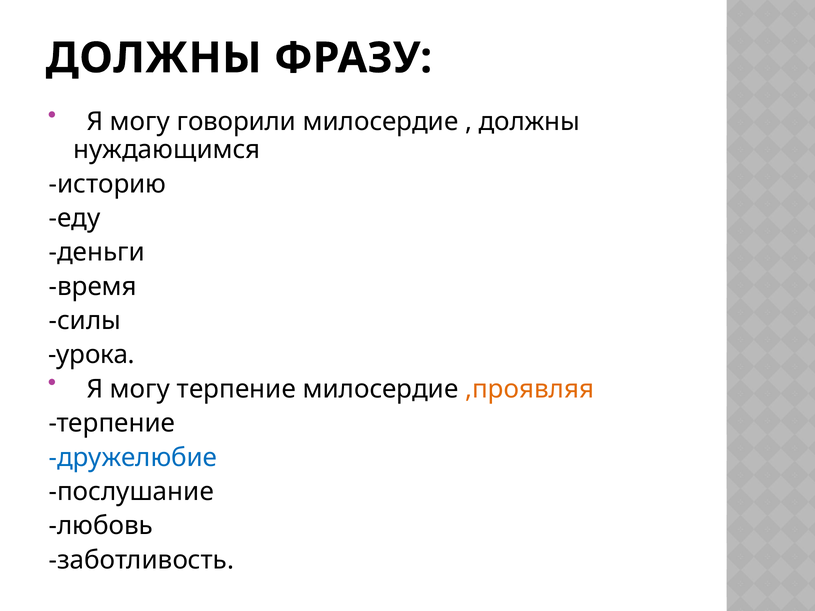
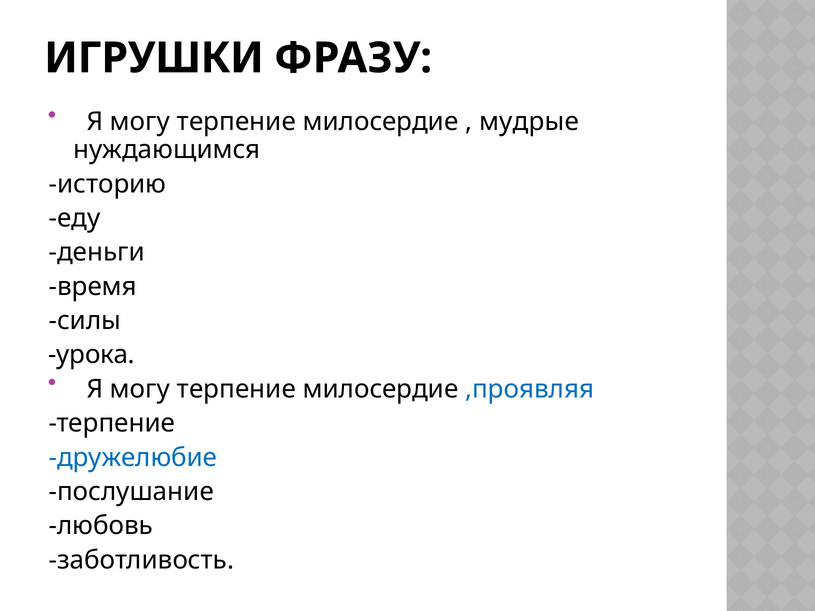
ДОЛЖНЫ: ДОЛЖНЫ -> ИГРУШКИ (154, 58)
говорили: говорили -> терпение (236, 122)
должны: должны -> мудрые (529, 122)
,проявляя colour: orange -> blue (530, 389)
